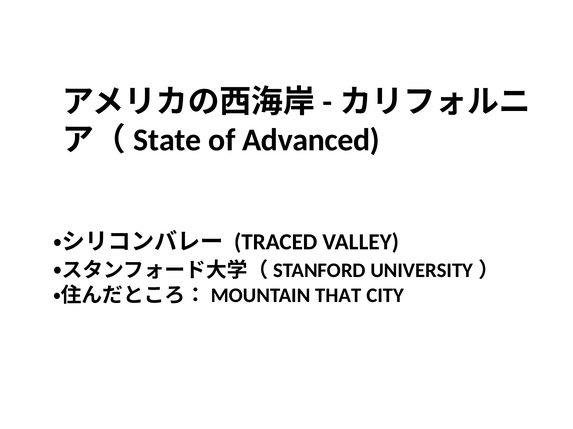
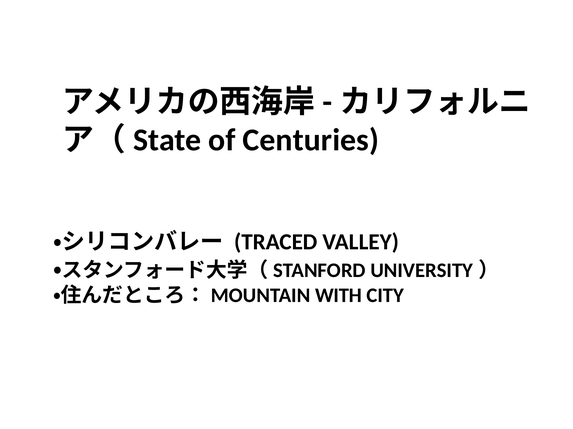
Advanced: Advanced -> Centuries (311, 140)
THAT: THAT -> WITH (338, 296)
